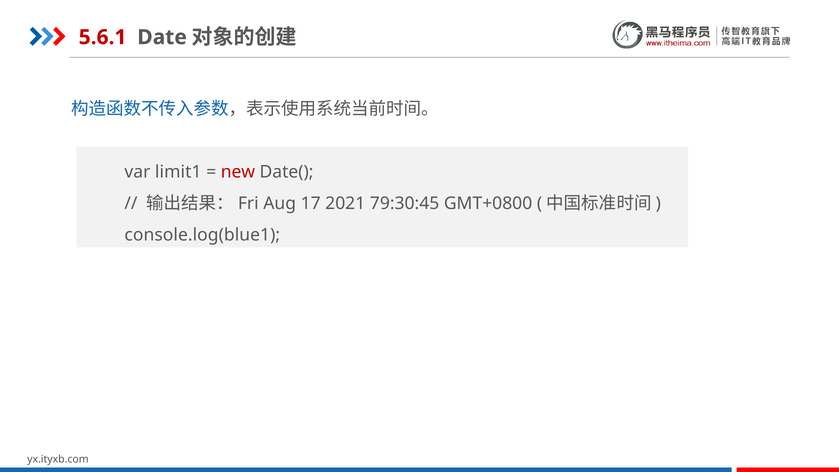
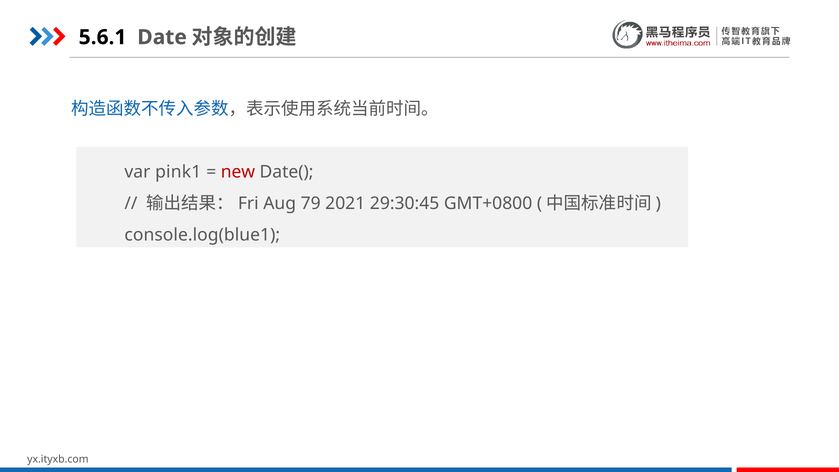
5.6.1 colour: red -> black (103, 37)
limit1: limit1 -> pink1 (178, 172)
17: 17 -> 79 (311, 204)
79:30:45: 79:30:45 -> 29:30:45 (405, 204)
